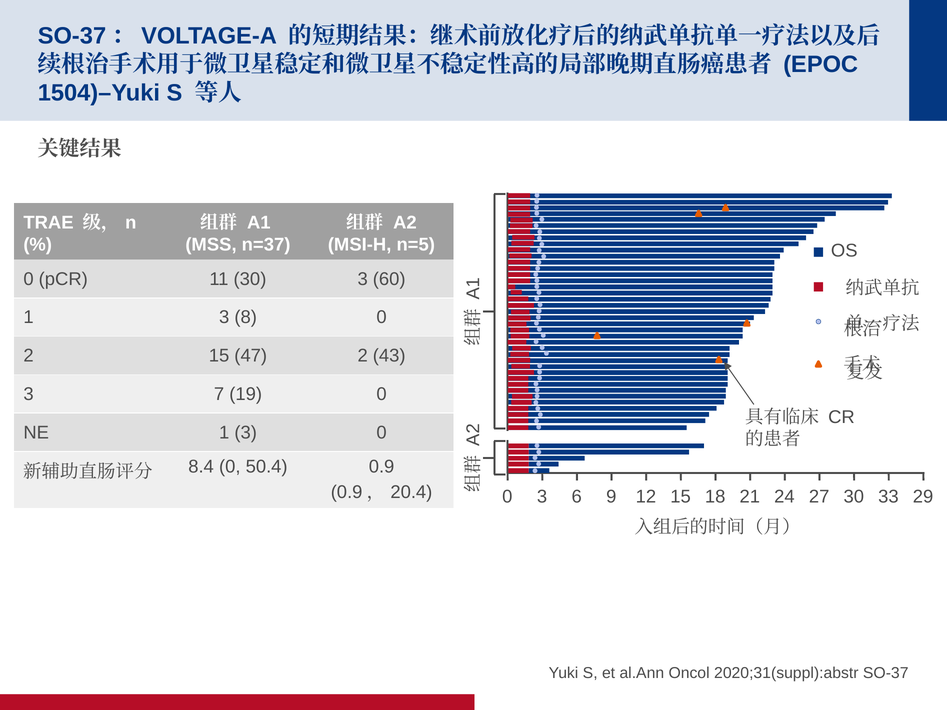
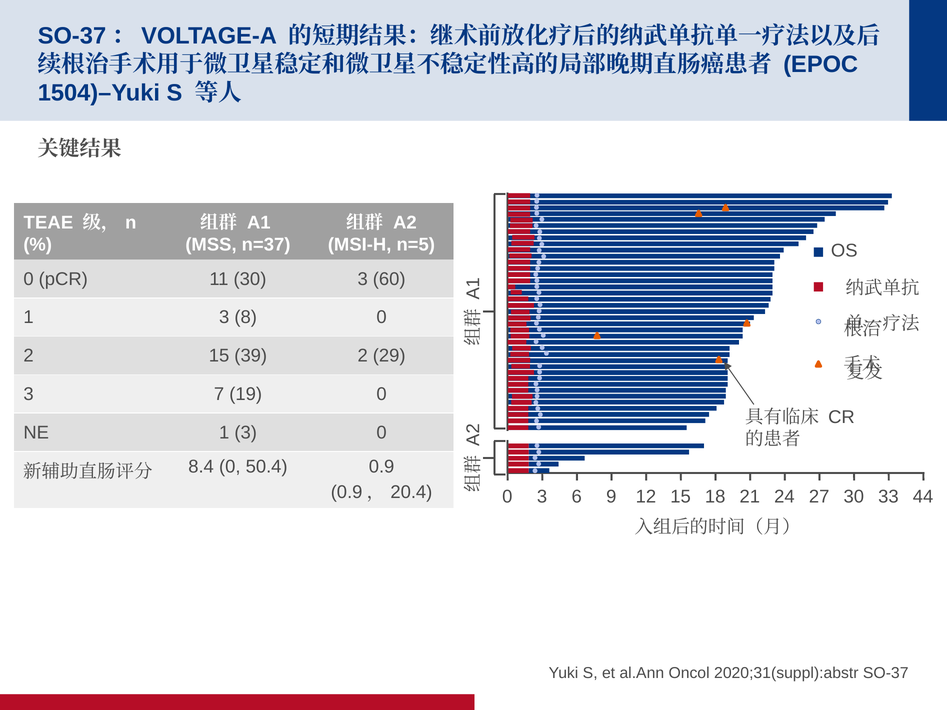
TRAE: TRAE -> TEAE (48, 223)
47: 47 -> 39 (251, 356)
43: 43 -> 29 (389, 356)
29: 29 -> 44 (923, 497)
